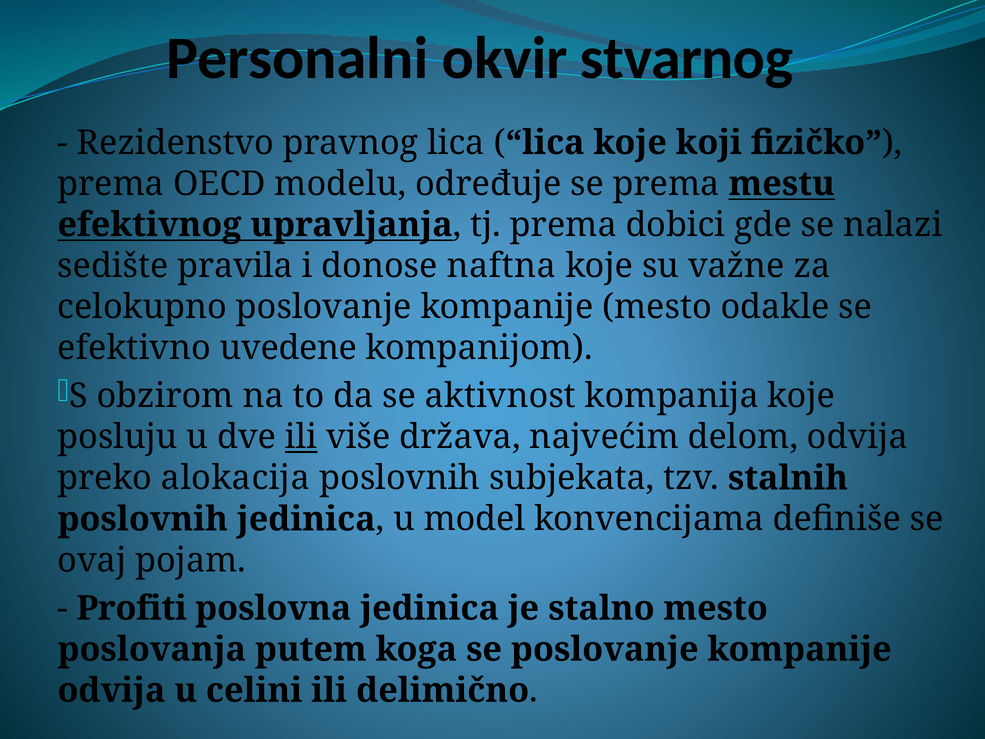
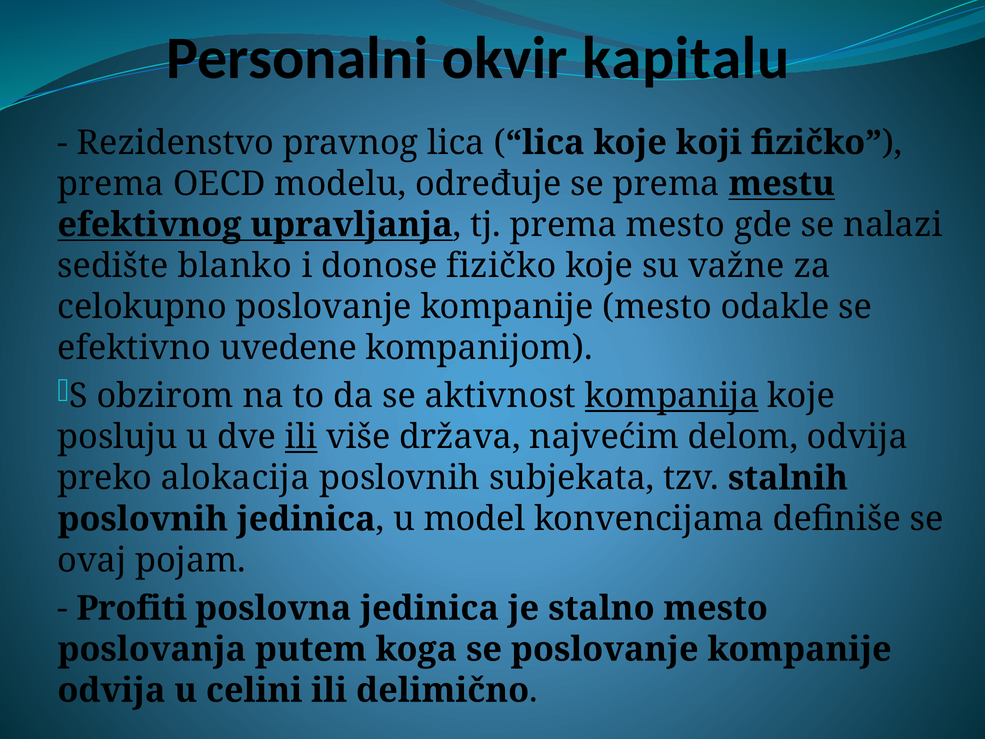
stvarnog: stvarnog -> kapitalu (686, 58)
prema dobici: dobici -> mesto (675, 225)
pravila: pravila -> blanko (235, 266)
donose naftna: naftna -> fizičko (501, 266)
kompanija underline: none -> present (672, 396)
